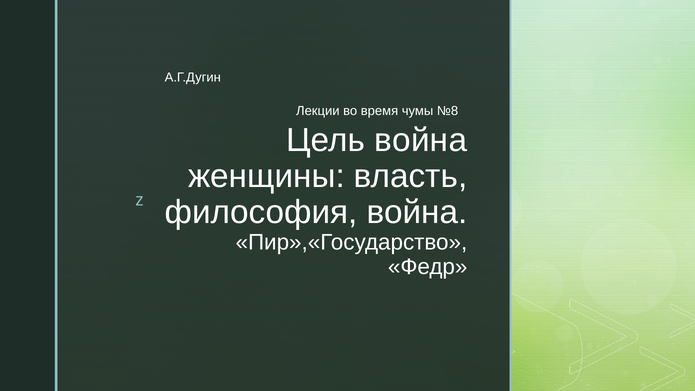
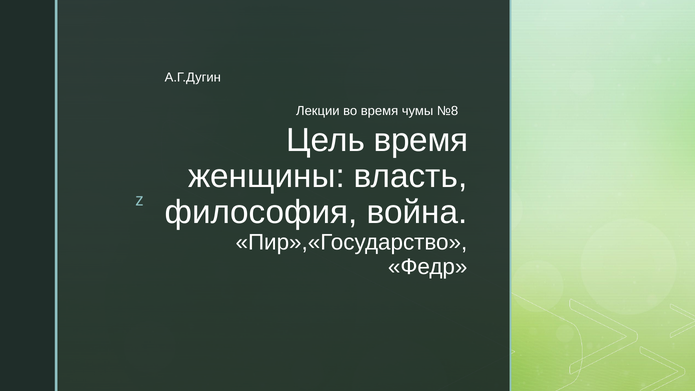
Цель война: война -> время (421, 140)
